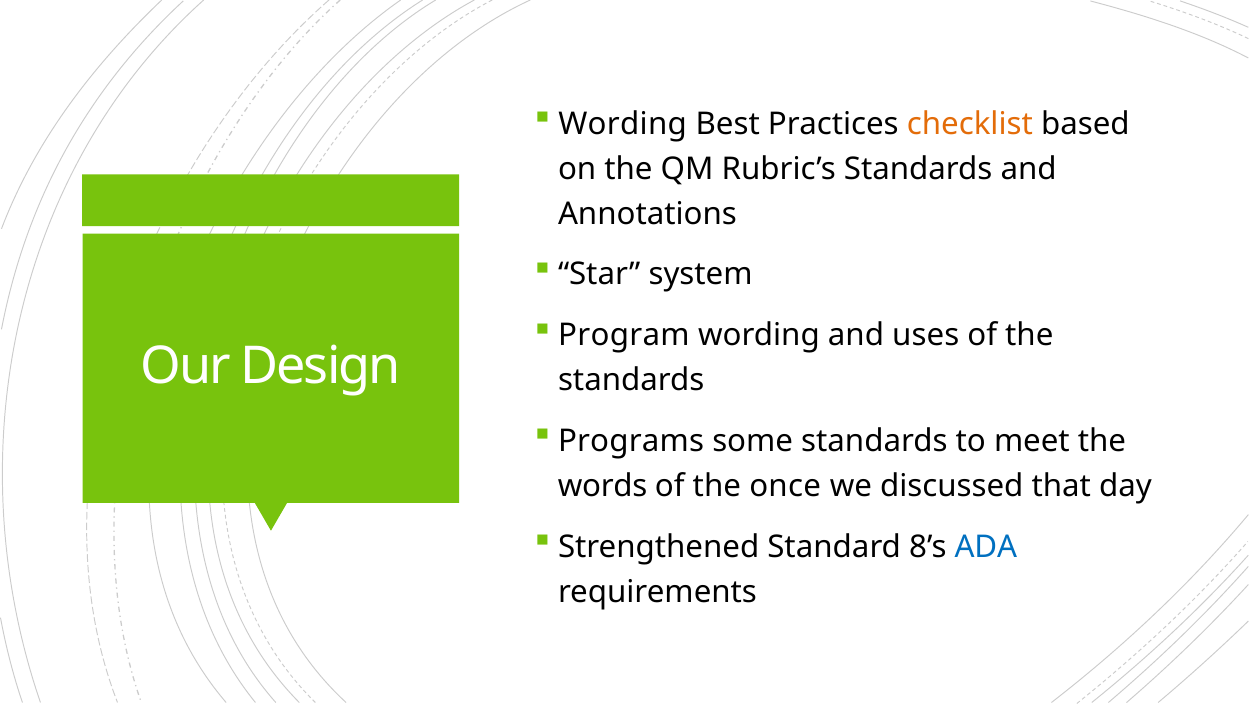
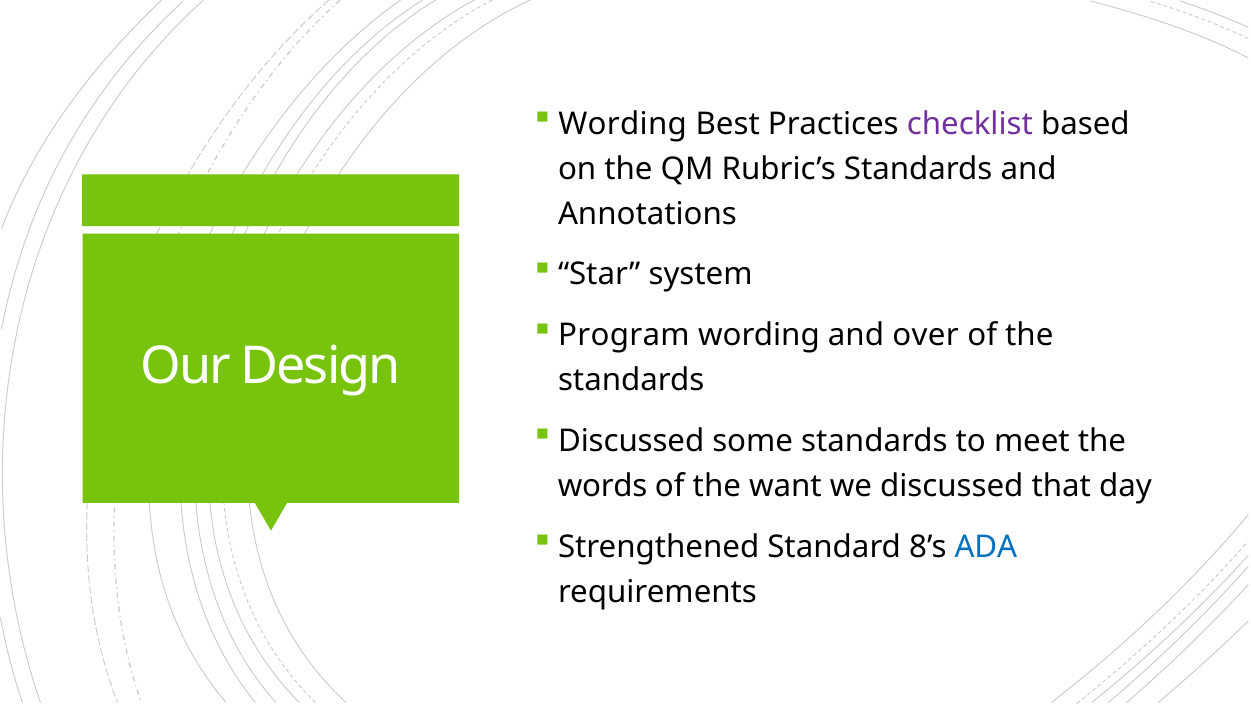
checklist colour: orange -> purple (970, 124)
uses: uses -> over (926, 335)
Programs: Programs -> Discussed (631, 441)
once: once -> want (785, 486)
